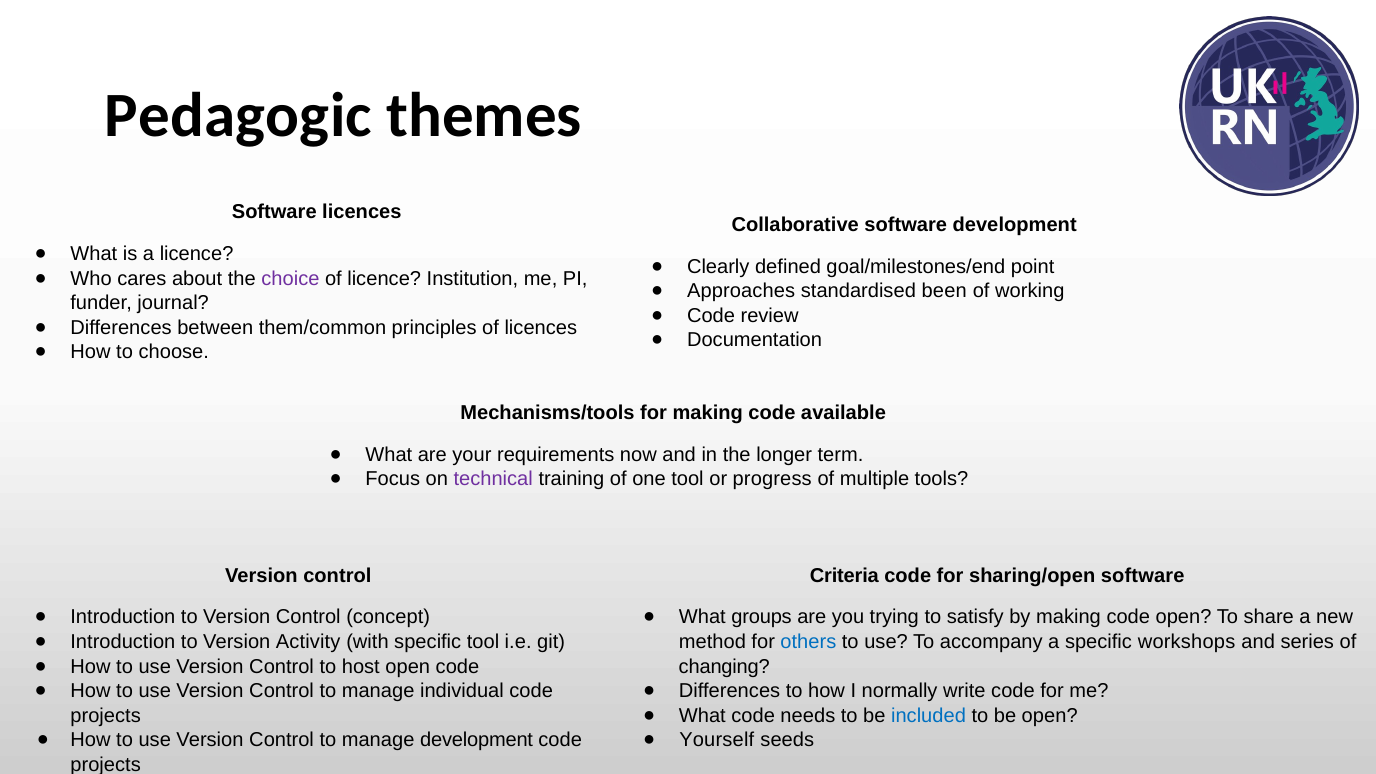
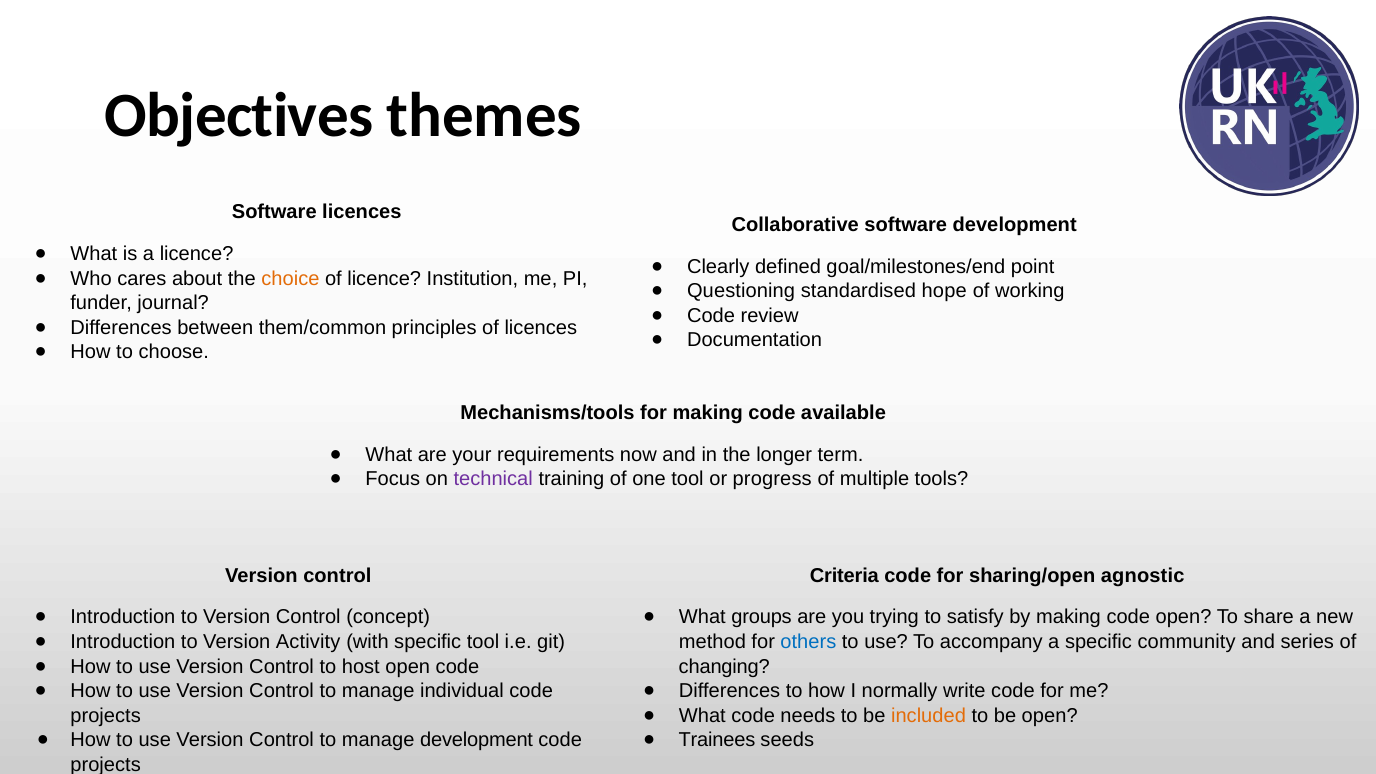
Pedagogic: Pedagogic -> Objectives (239, 116)
choice colour: purple -> orange (290, 279)
Approaches: Approaches -> Questioning (741, 291)
been: been -> hope (944, 291)
sharing/open software: software -> agnostic (1143, 576)
workshops: workshops -> community (1187, 642)
included colour: blue -> orange (929, 716)
Yourself: Yourself -> Trainees (717, 740)
